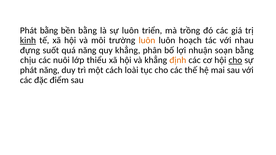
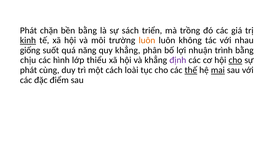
Phát bằng: bằng -> chặn (49, 30)
sự luôn: luôn -> sách (130, 30)
hoạch: hoạch -> không (190, 40)
đựng: đựng -> giống (30, 50)
soạn: soạn -> trình (224, 50)
nuôi: nuôi -> hình (61, 60)
định colour: orange -> purple (178, 60)
phát năng: năng -> cùng (49, 70)
thế underline: none -> present (191, 70)
mai underline: none -> present (218, 70)
